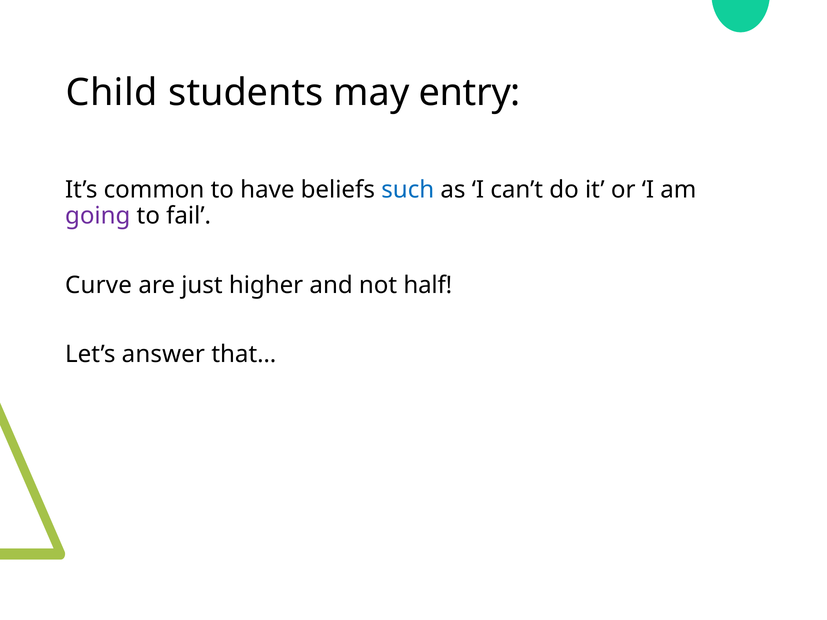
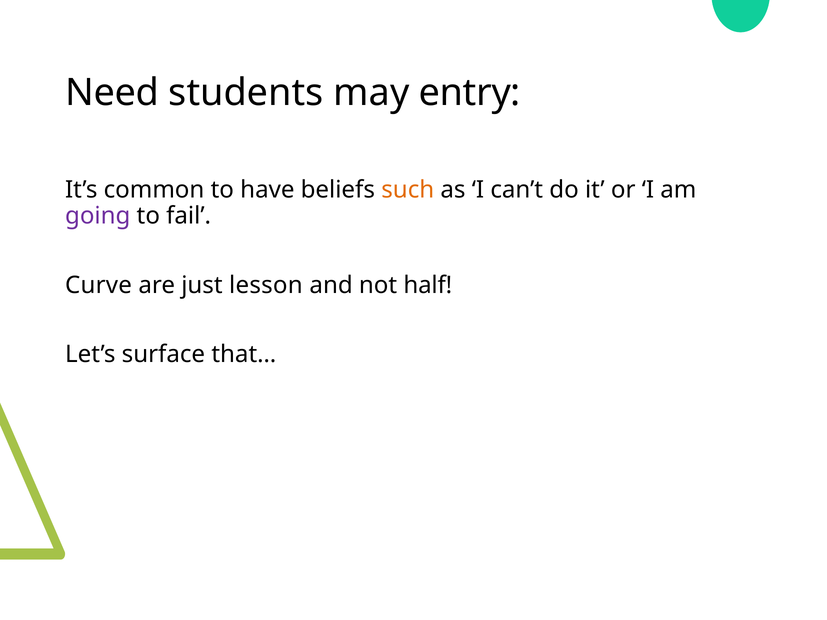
Child: Child -> Need (112, 93)
such colour: blue -> orange (408, 190)
higher: higher -> lesson (266, 285)
answer: answer -> surface (163, 355)
